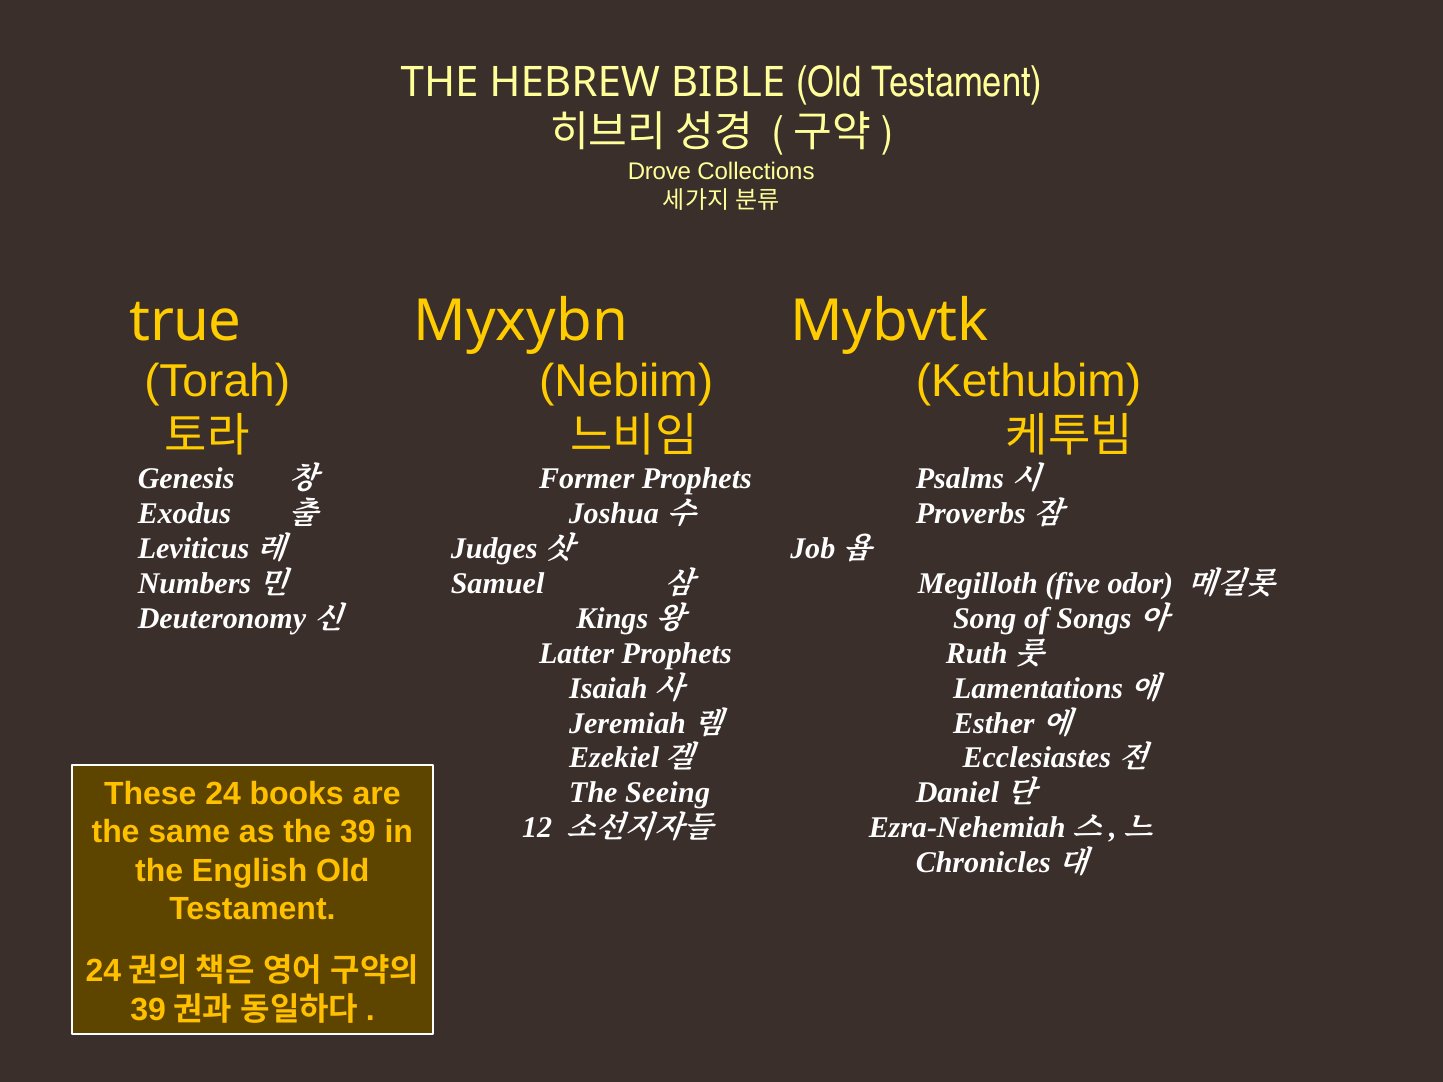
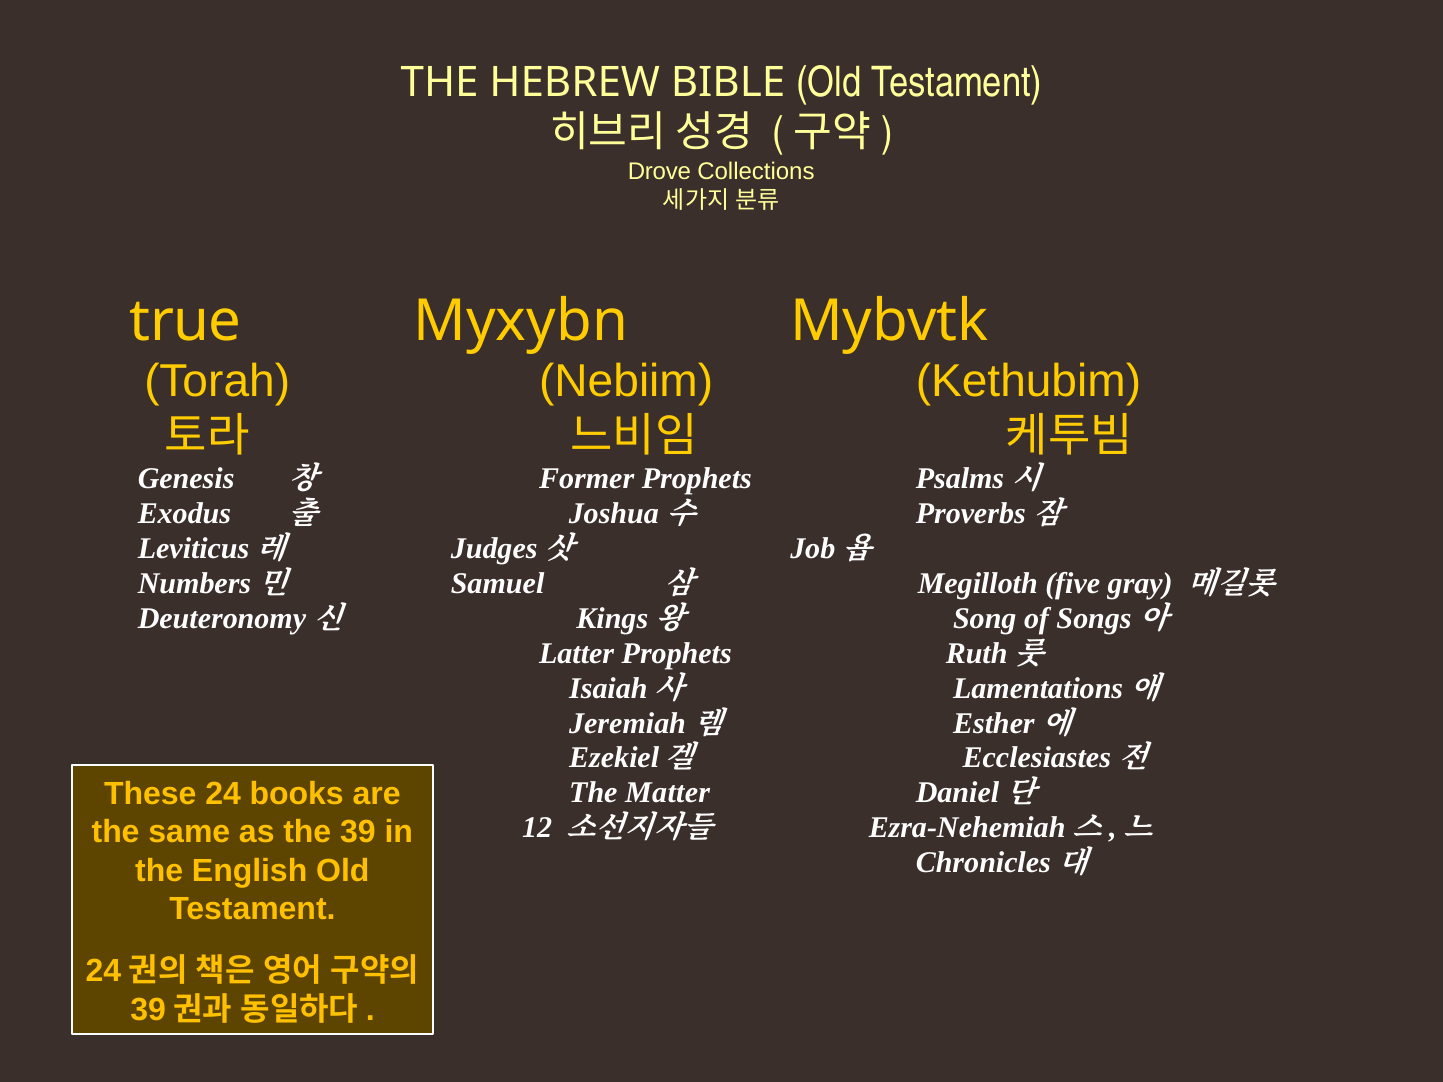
odor: odor -> gray (1140, 584)
Seeing: Seeing -> Matter (668, 793)
